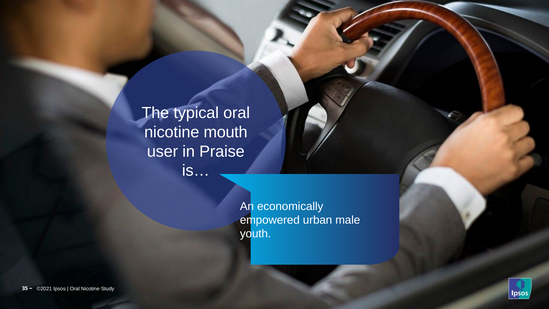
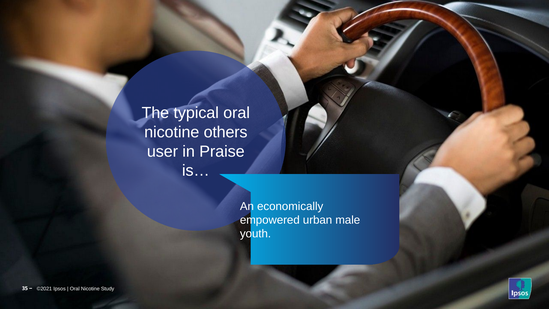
mouth: mouth -> others (226, 132)
